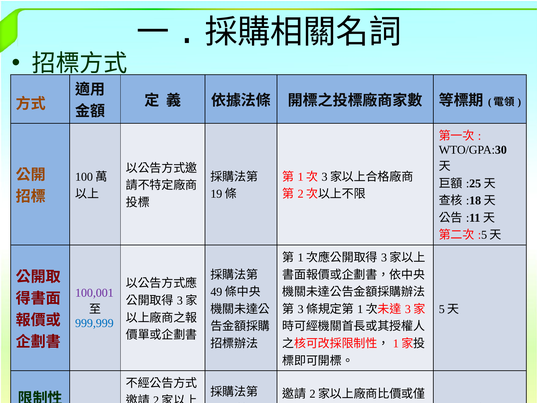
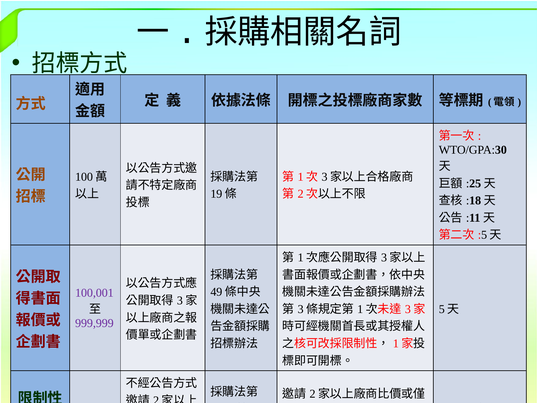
999,999 colour: blue -> purple (94, 323)
